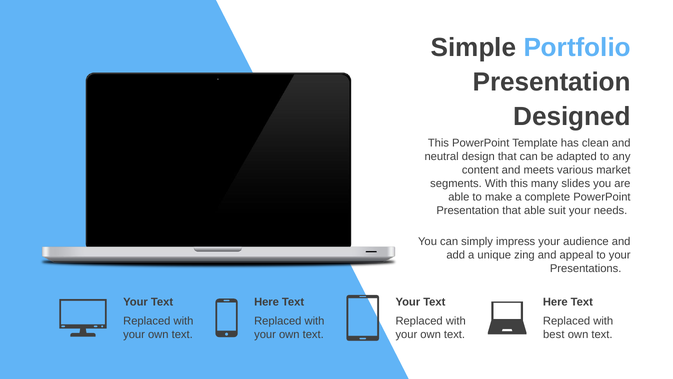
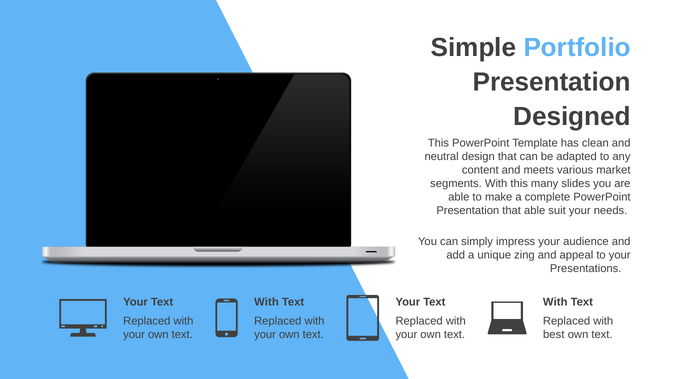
Here: Here -> With (266, 302)
Here: Here -> With (555, 302)
